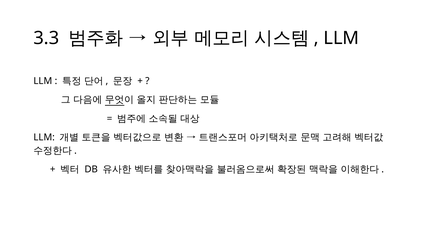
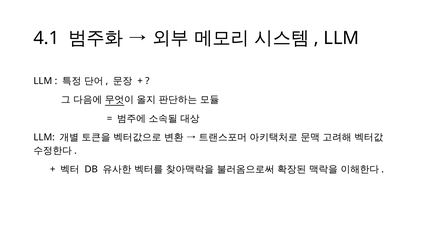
3.3: 3.3 -> 4.1 (46, 38)
